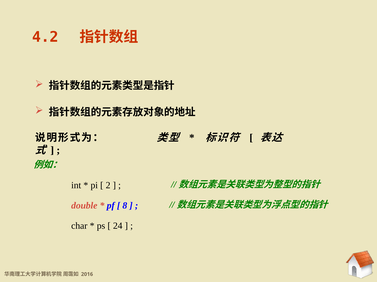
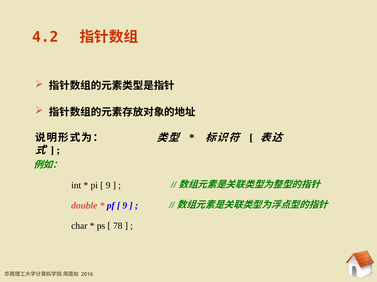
2: 2 -> 9 (108, 186)
8: 8 -> 9 (125, 206)
24: 24 -> 78 (118, 226)
